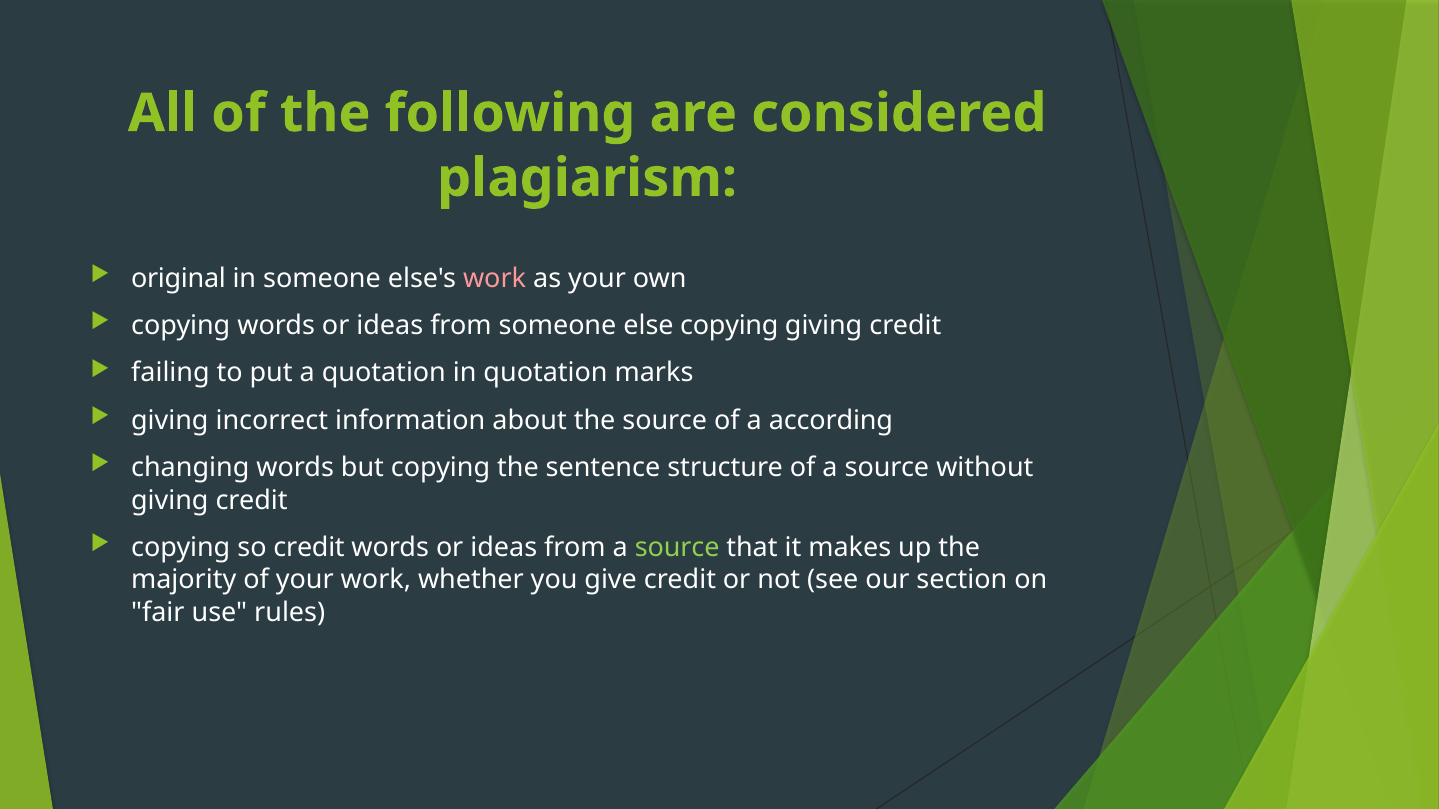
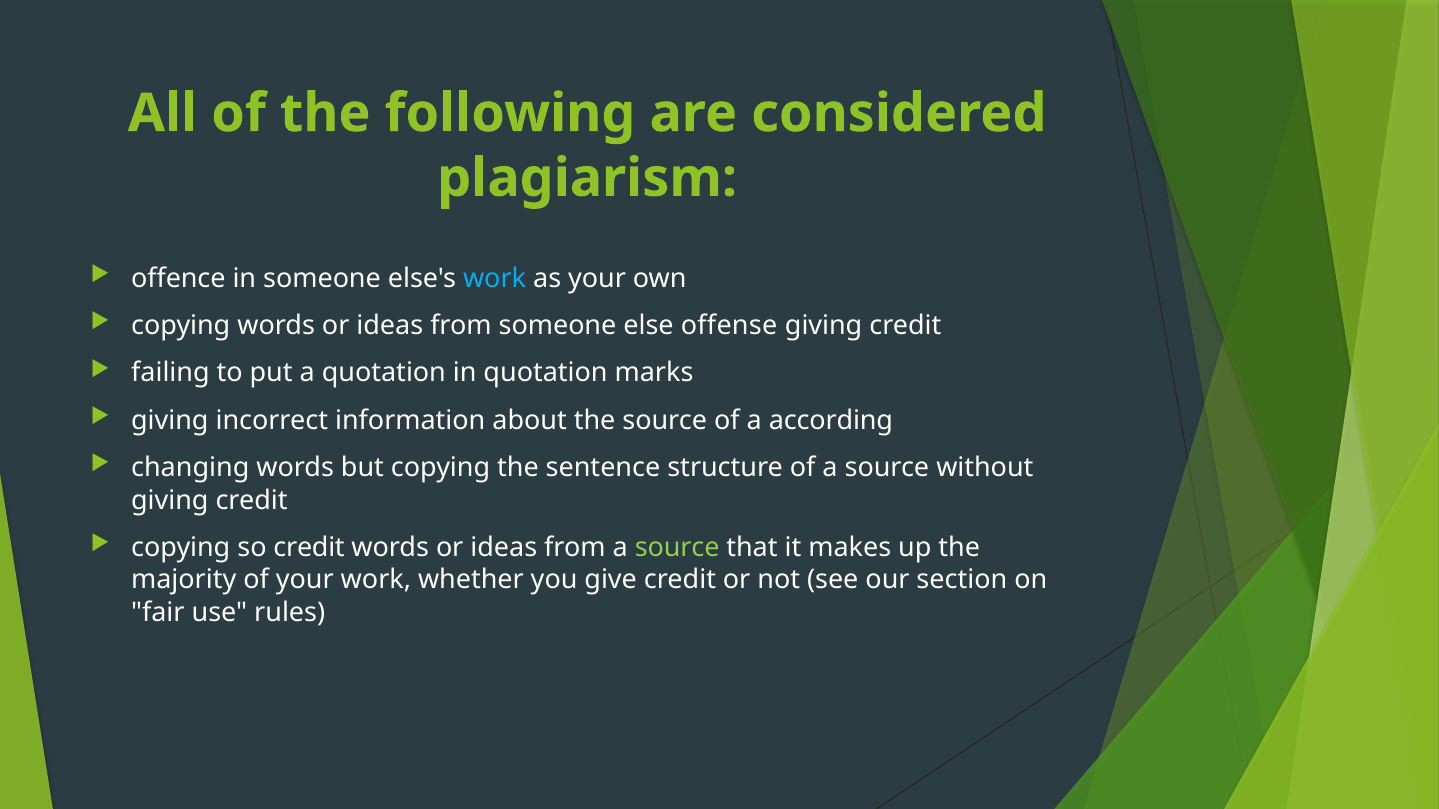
original: original -> offence (178, 278)
work colour: pink -> light blue (495, 278)
else copying: copying -> offense (729, 326)
